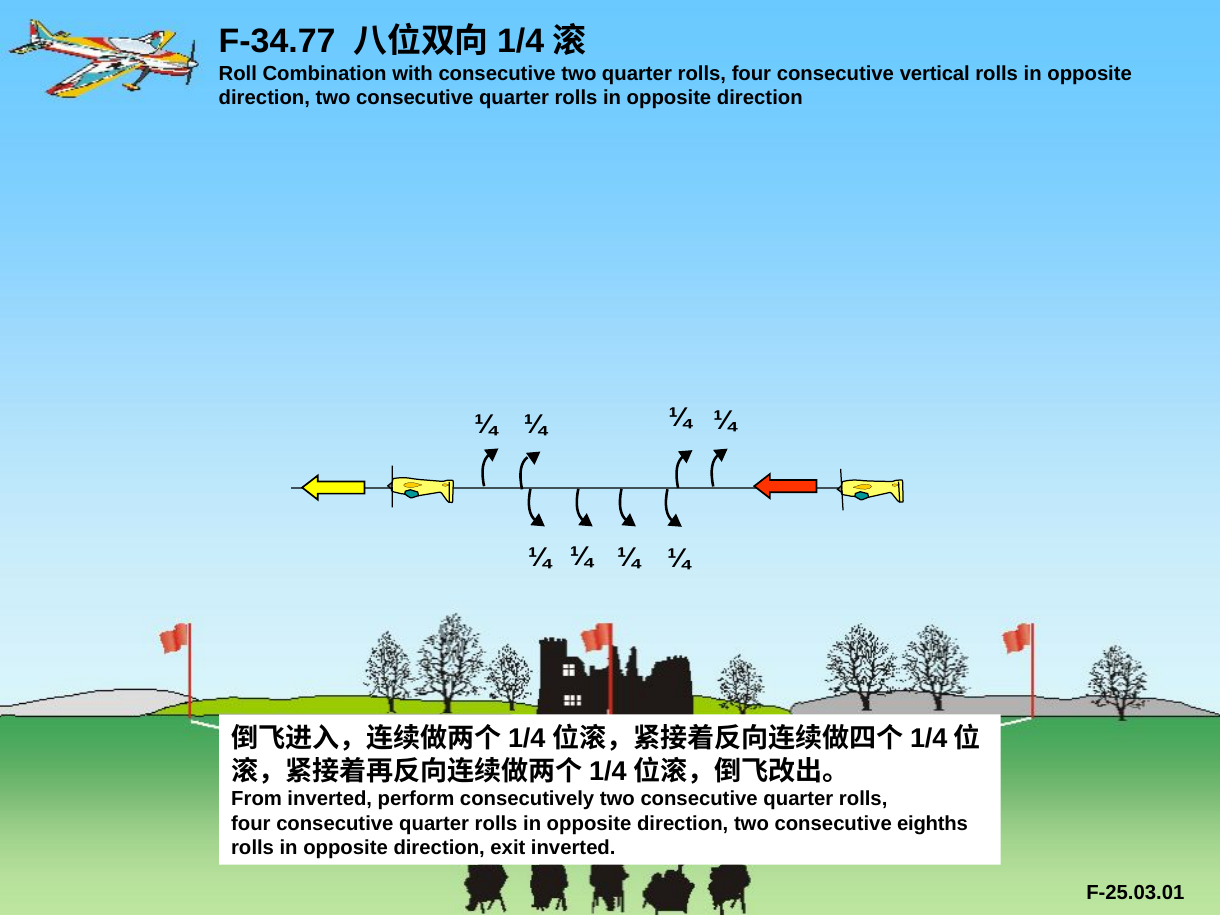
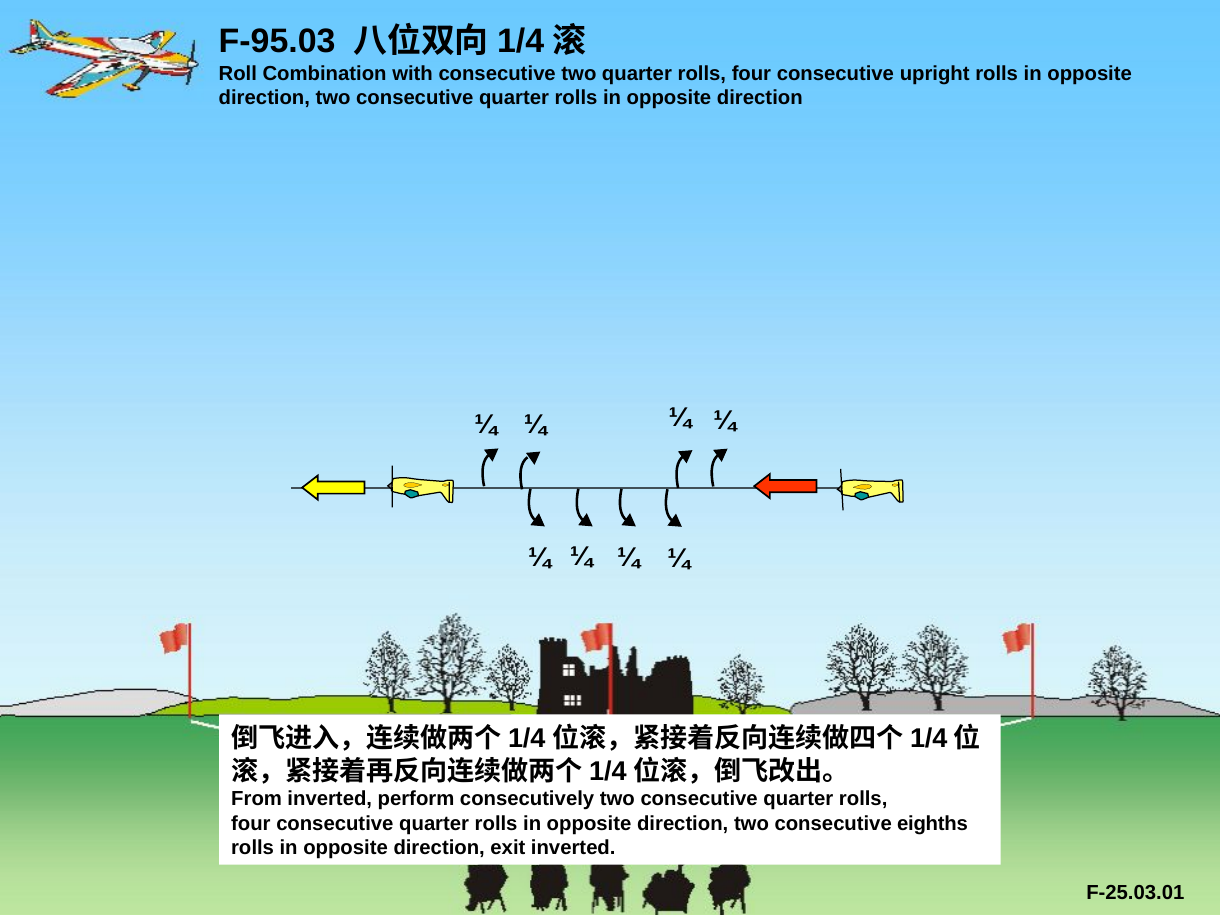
F-34.77: F-34.77 -> F-95.03 (277, 42)
vertical: vertical -> upright (935, 73)
